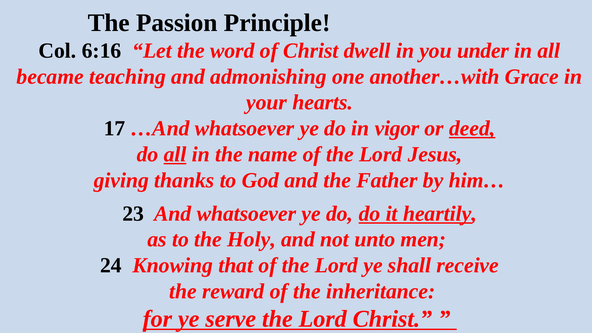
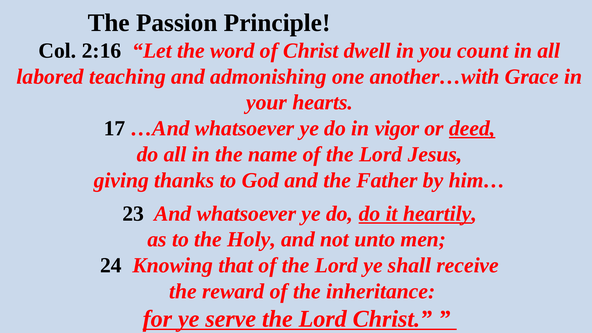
6:16: 6:16 -> 2:16 (102, 51)
under: under -> count (483, 51)
became: became -> labored (50, 77)
all underline: present -> none (175, 154)
